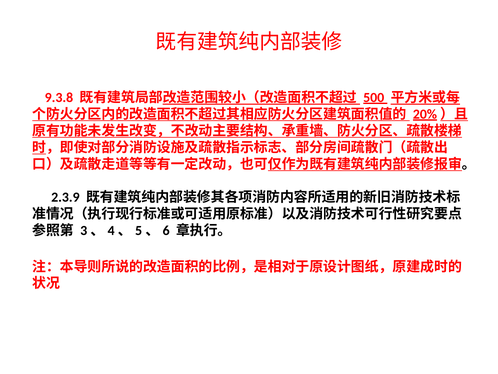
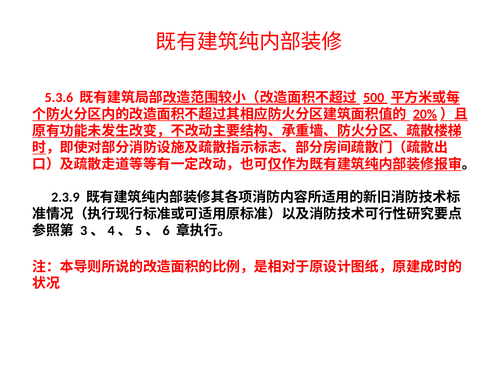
9.3.8: 9.3.8 -> 5.3.6 (59, 97)
